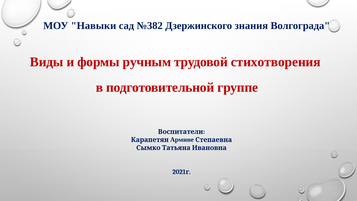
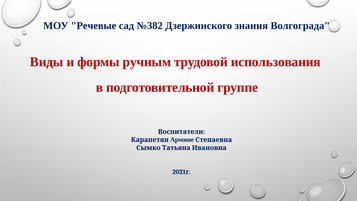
Навыки: Навыки -> Речевые (94, 26)
стихотворения: стихотворения -> использования (276, 62)
